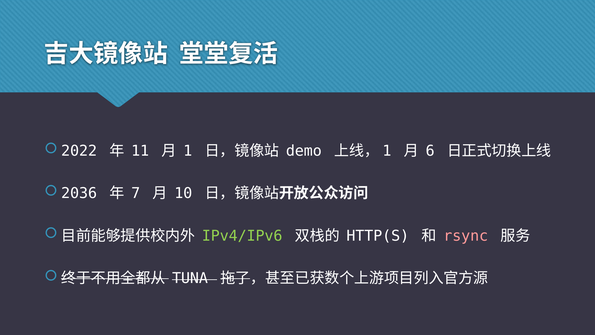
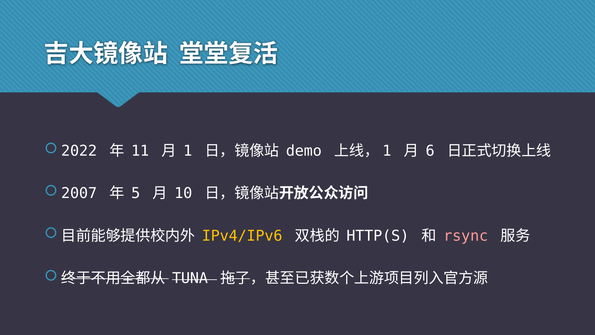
2036: 2036 -> 2007 (79, 193)
7: 7 -> 5 (136, 193)
IPv4/IPv6 colour: light green -> yellow (242, 236)
